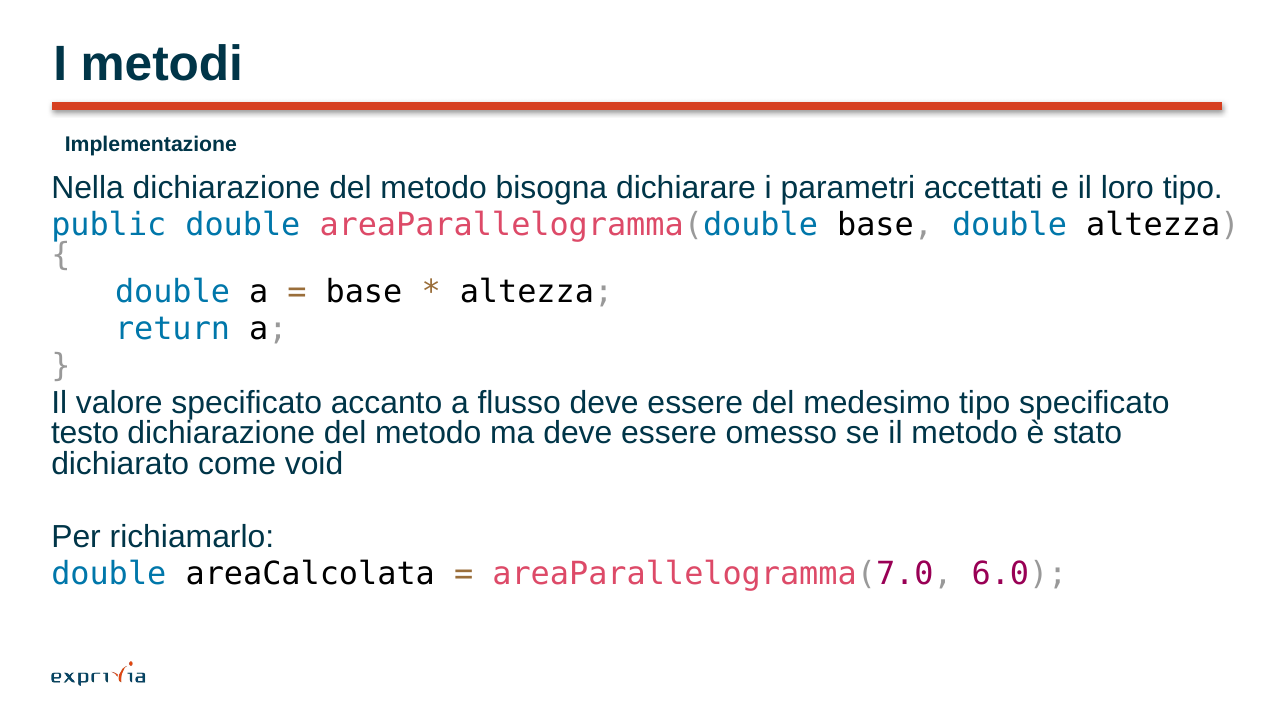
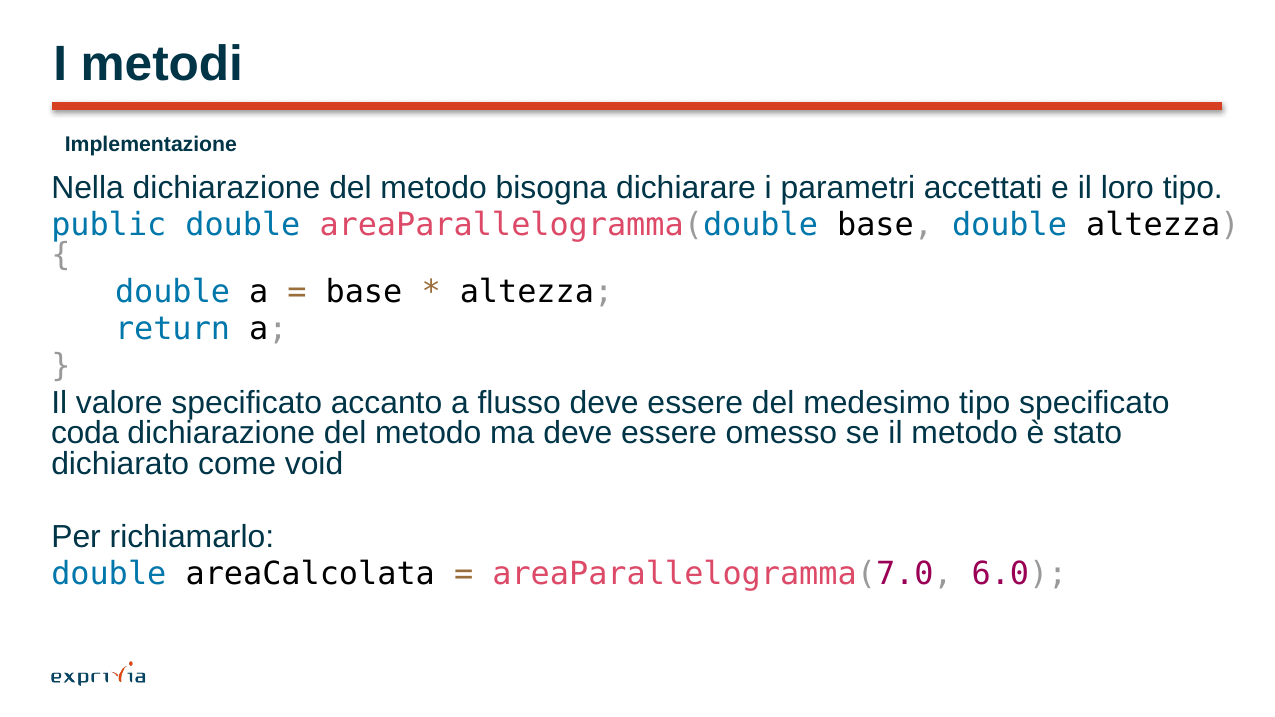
testo: testo -> coda (85, 433)
